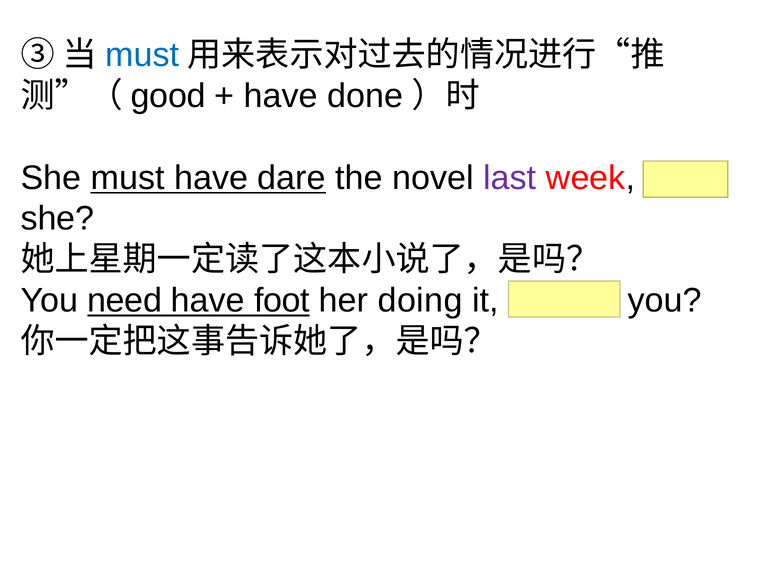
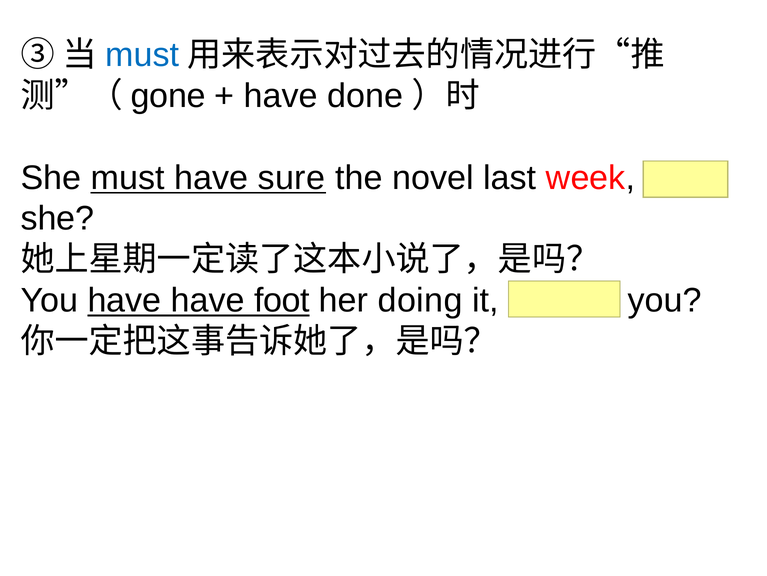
good: good -> gone (168, 96)
dare: dare -> sure (291, 178)
last colour: purple -> black (510, 178)
You need: need -> have (124, 300)
